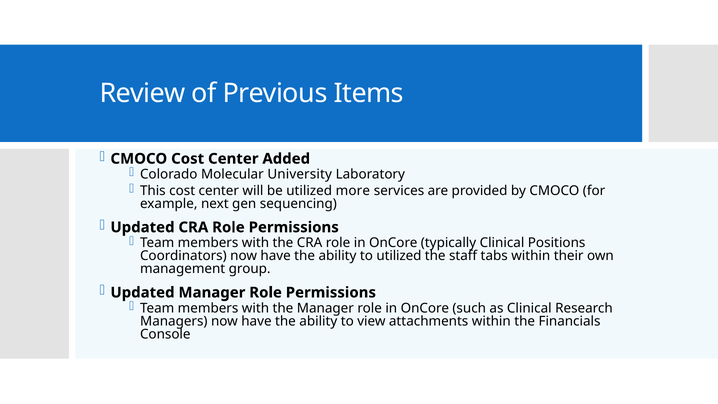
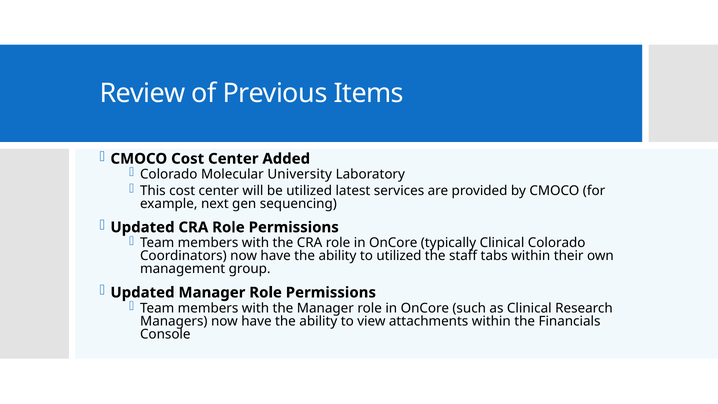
more: more -> latest (353, 191)
Clinical Positions: Positions -> Colorado (557, 243)
